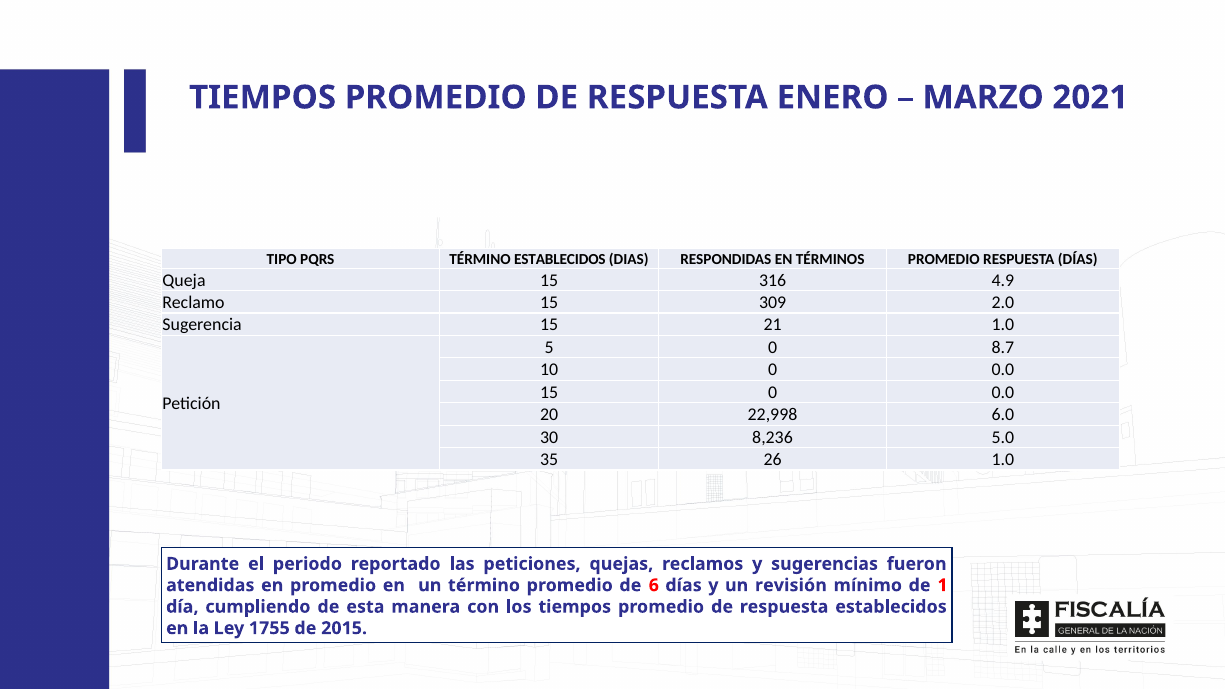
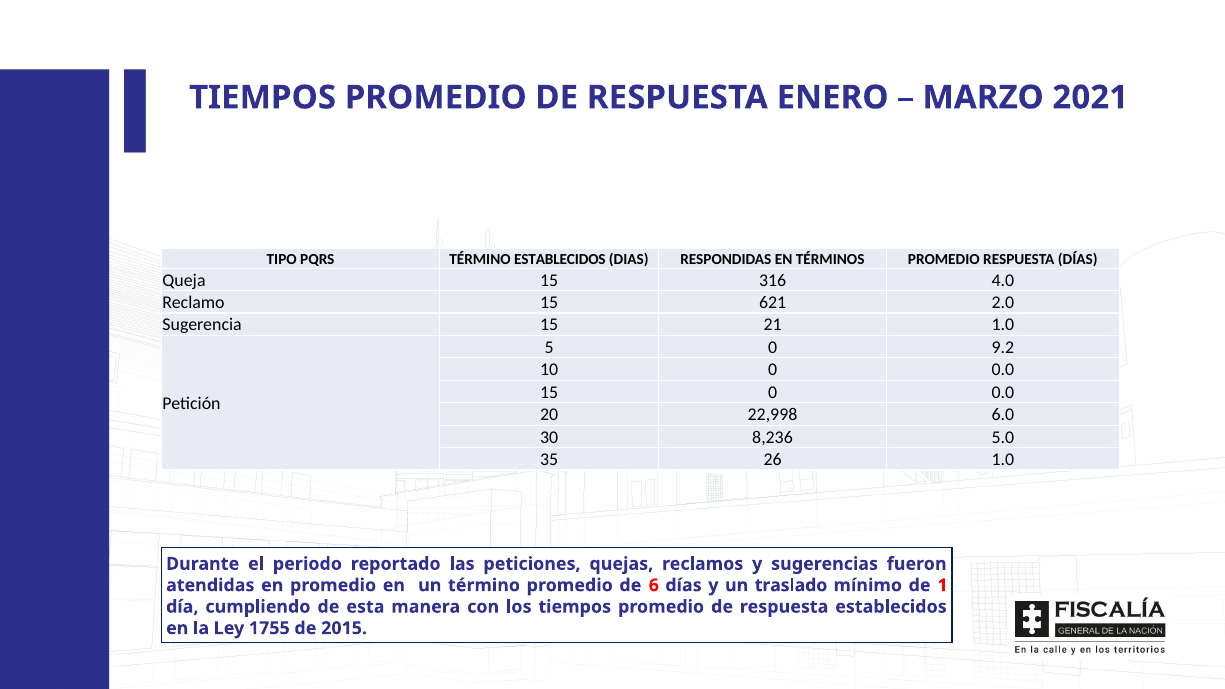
4.9: 4.9 -> 4.0 (1003, 280)
309: 309 -> 621 (773, 303)
8.7: 8.7 -> 9.2 (1003, 347)
revisión: revisión -> traslado (791, 585)
